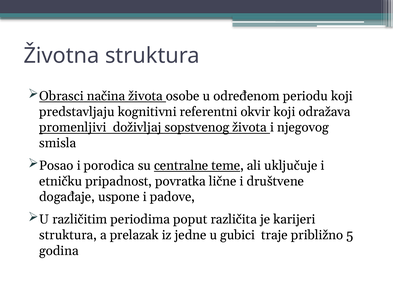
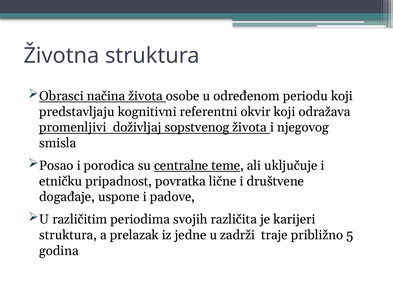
poput: poput -> svojih (190, 219)
gubici: gubici -> zadrži (238, 235)
